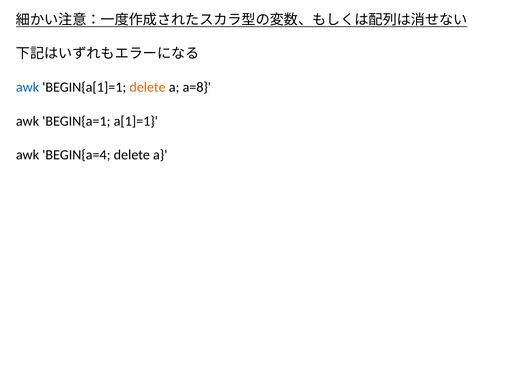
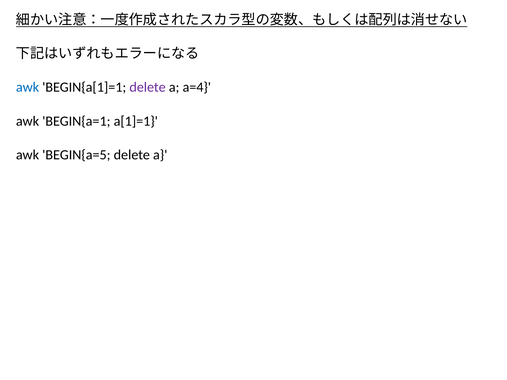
delete colour: orange -> purple (148, 87)
a=8: a=8 -> a=4 (197, 87)
BEGIN{a=4: BEGIN{a=4 -> BEGIN{a=5 (76, 155)
